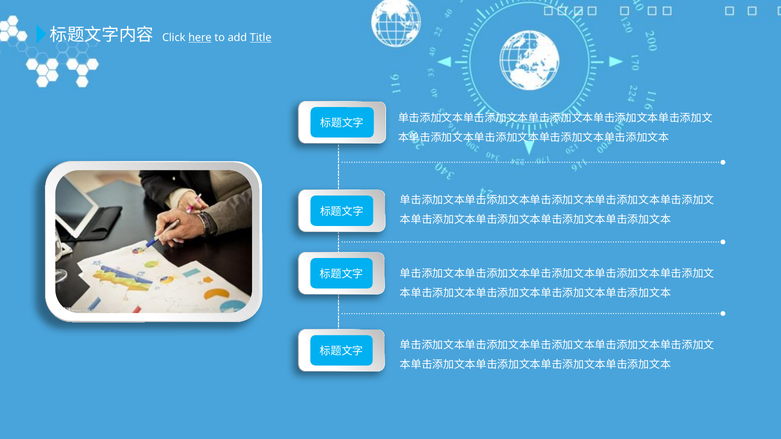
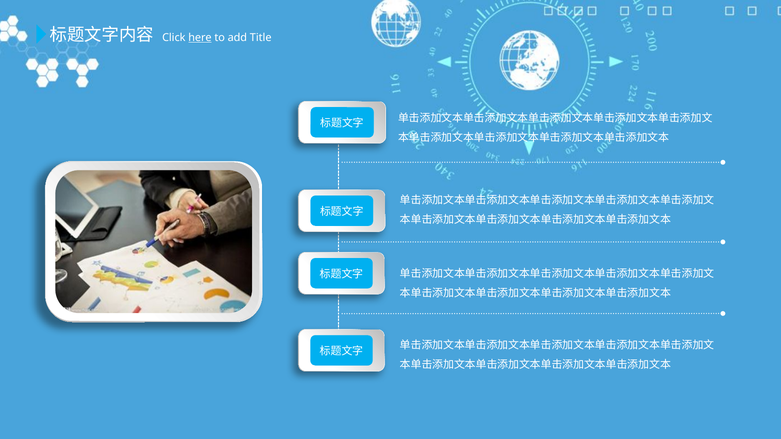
Title underline: present -> none (261, 38)
